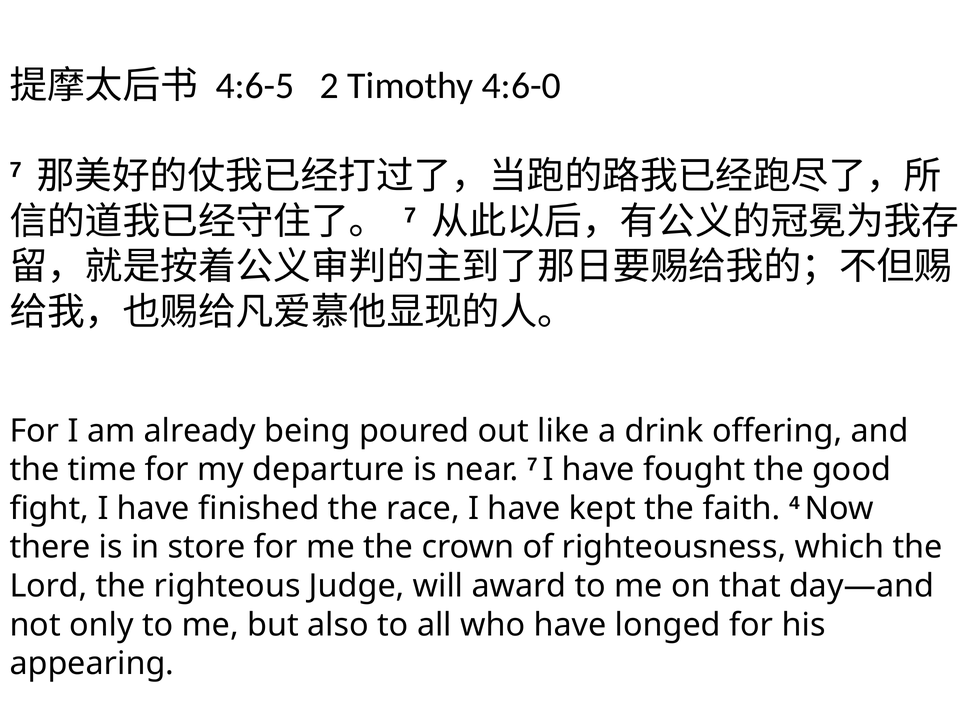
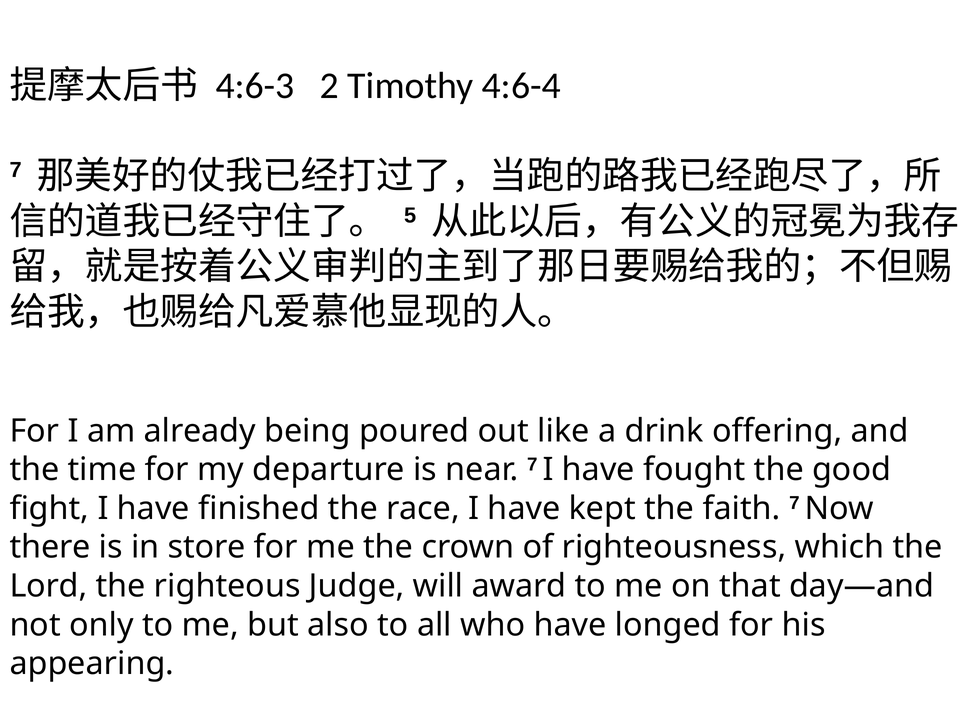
4:6-5: 4:6-5 -> 4:6-3 (255, 86)
4:6-0: 4:6-0 -> 4:6-4 (521, 86)
7: 7 -> 5 (410, 216)
faith 4: 4 -> 7 (794, 503)
